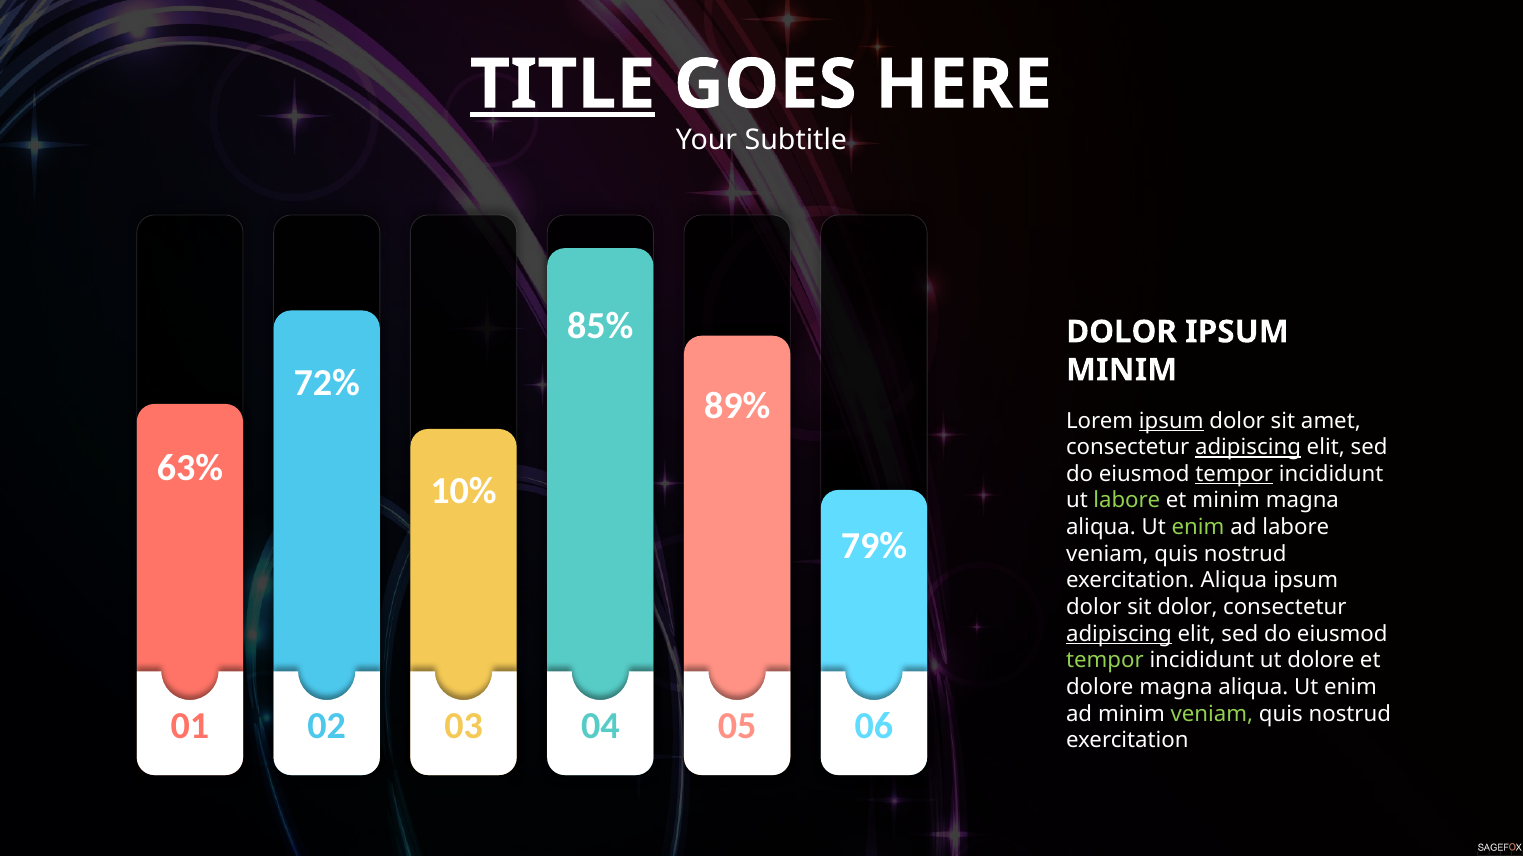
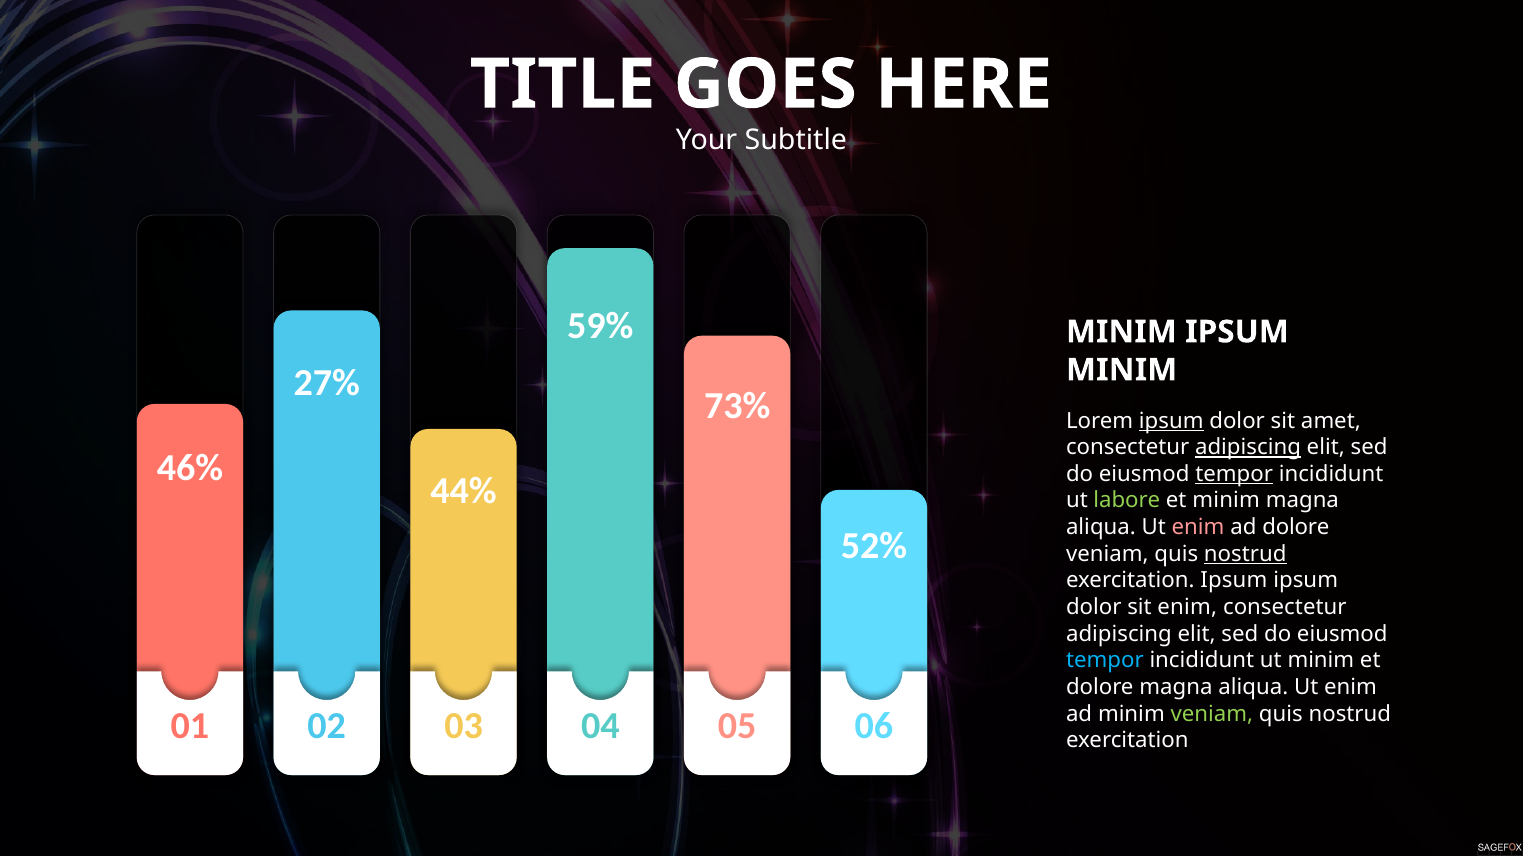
TITLE underline: present -> none (563, 85)
85%: 85% -> 59% (600, 326)
DOLOR: DOLOR -> MINIM (1121, 332)
72%: 72% -> 27% (327, 383)
89%: 89% -> 73% (737, 406)
63%: 63% -> 46% (190, 468)
10%: 10% -> 44% (464, 491)
enim colour: light green -> pink (1198, 528)
ad labore: labore -> dolore (1296, 528)
79%: 79% -> 52% (874, 547)
nostrud underline: none -> present (1245, 554)
exercitation Aliqua: Aliqua -> Ipsum (1234, 581)
sit dolor: dolor -> enim (1187, 608)
adipiscing underline: present -> none (1119, 634)
tempor colour: light green -> light blue (1105, 661)
ut dolore: dolore -> minim (1321, 661)
